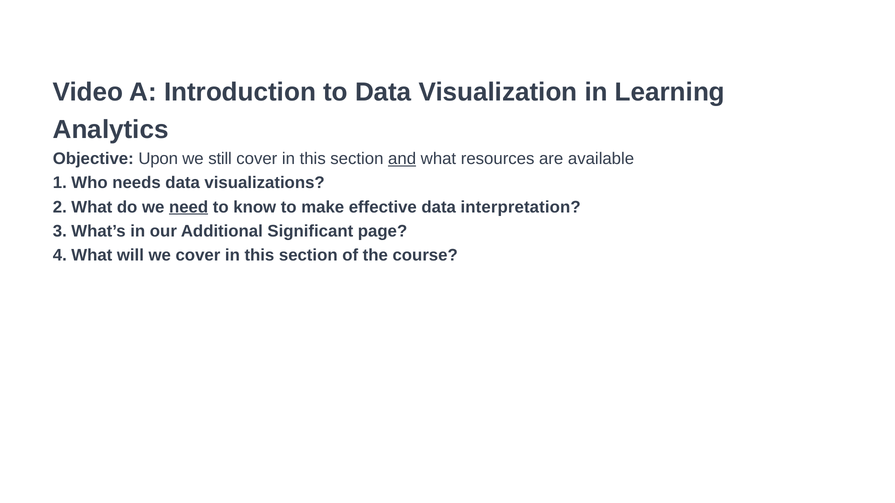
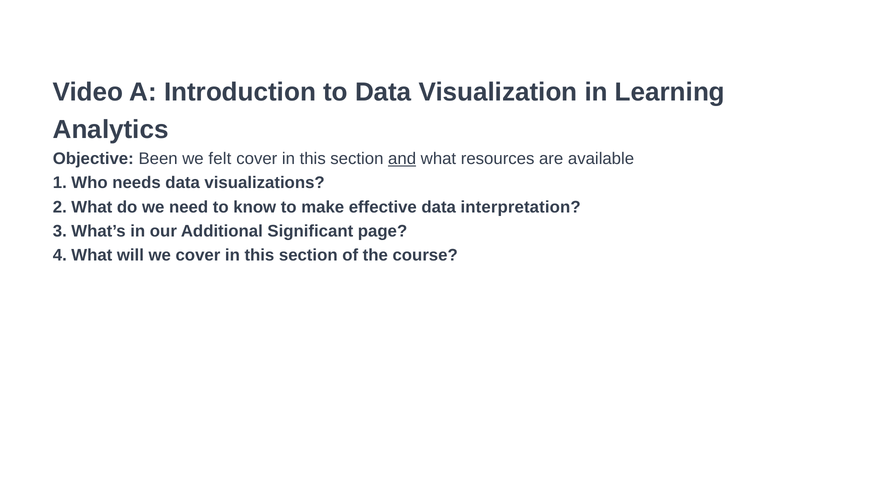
Upon: Upon -> Been (158, 159)
still: still -> felt (220, 159)
need underline: present -> none (189, 207)
